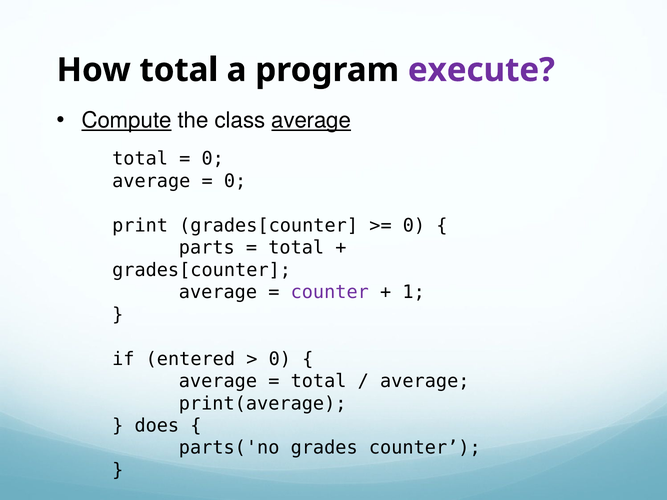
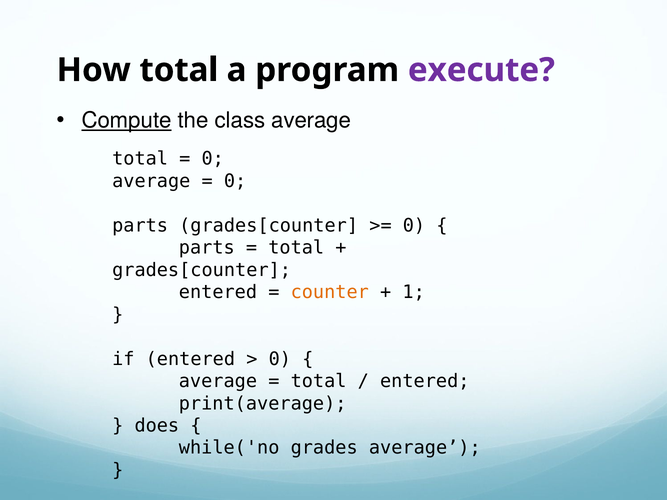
average underline: present -> none (311, 121)
print: print -> parts (140, 226)
average: average -> entered (218, 292)
counter colour: purple -> orange (330, 292)
average: average -> entered (425, 381)
parts('no: parts('no -> while('no (229, 448)
grades counter: counter -> average (425, 448)
